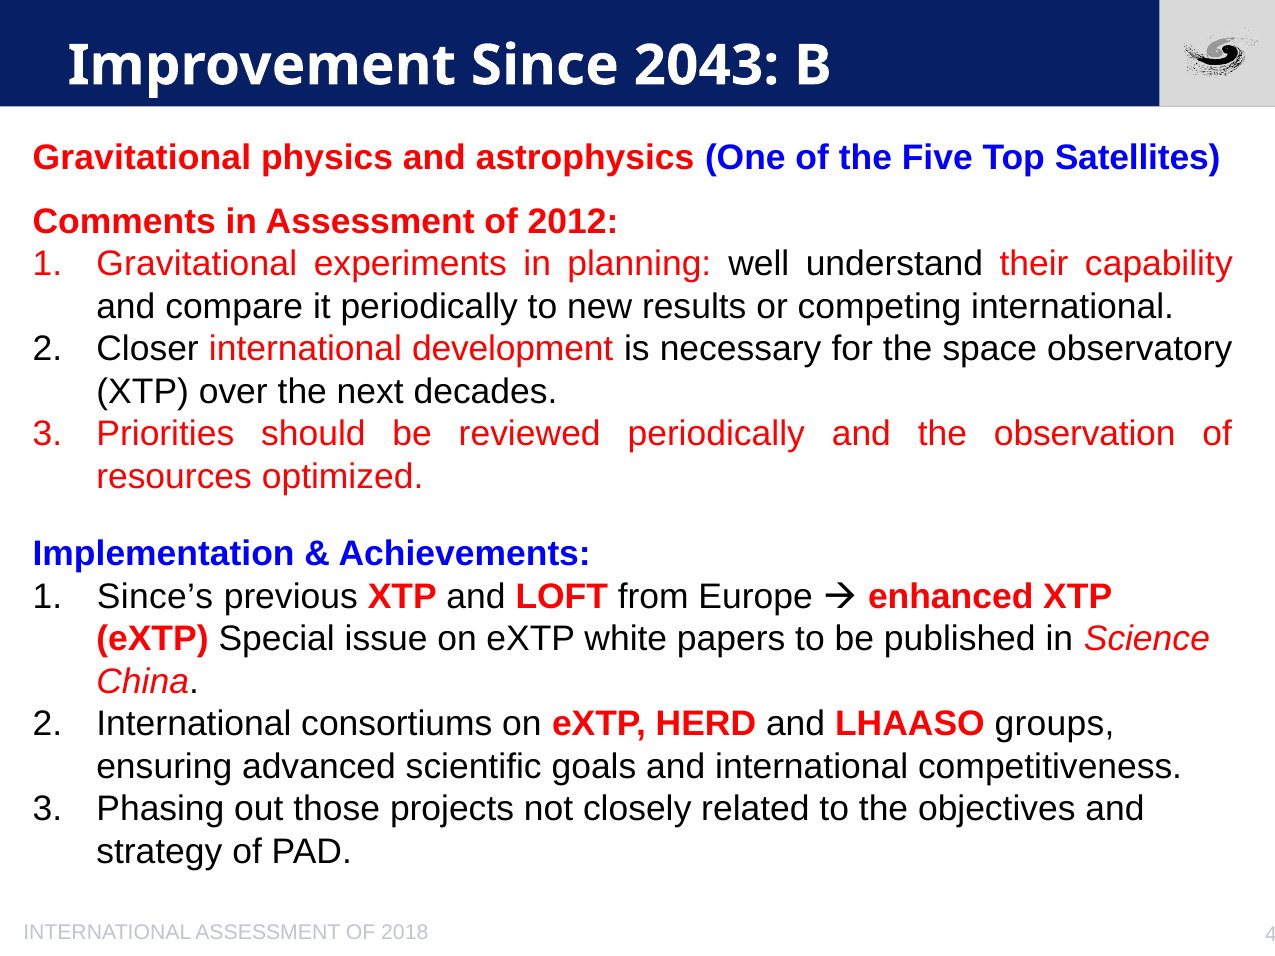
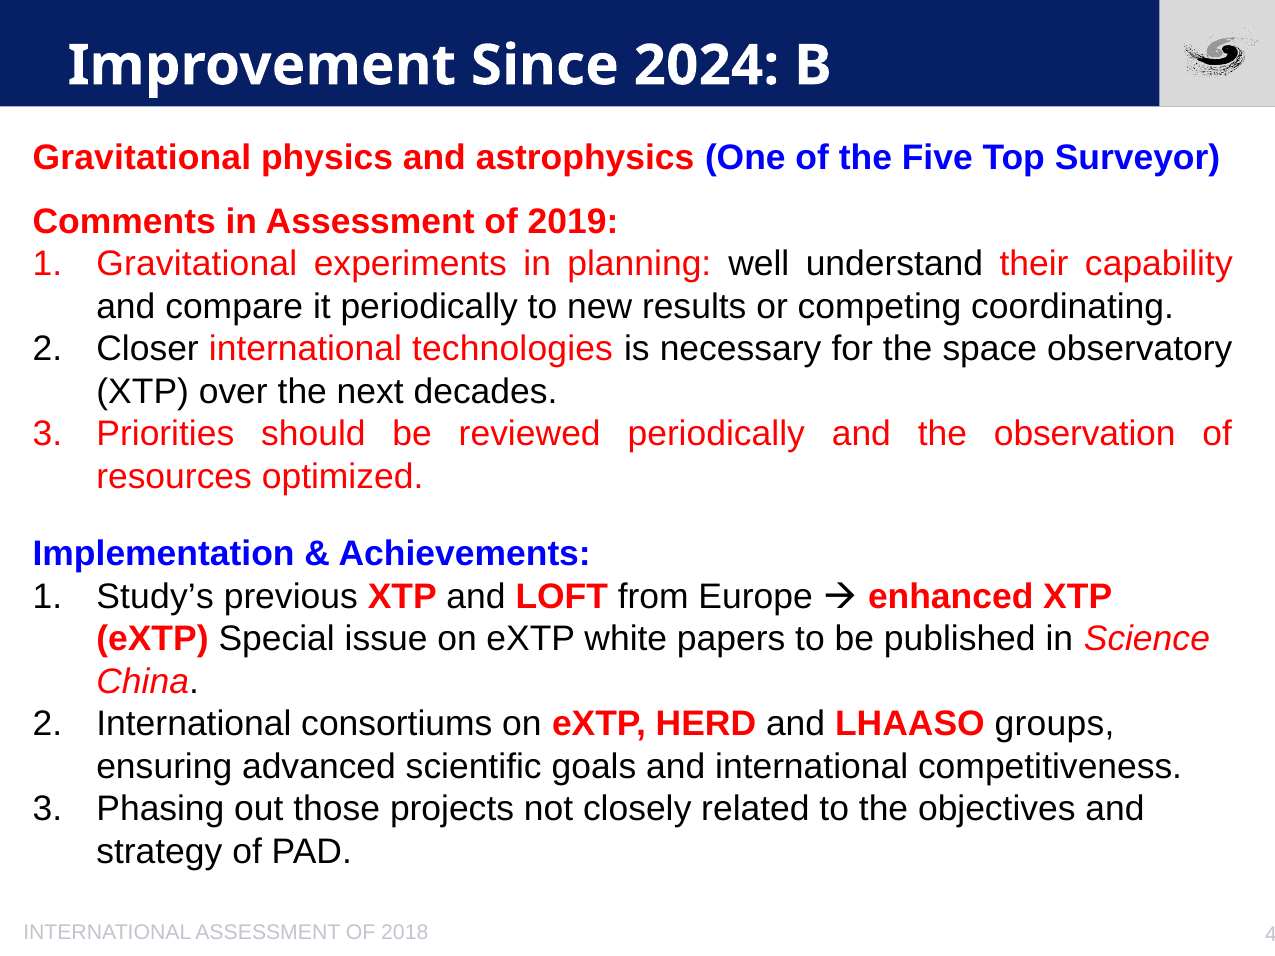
2043: 2043 -> 2024 (706, 66)
Satellites: Satellites -> Surveyor (1138, 158)
2012: 2012 -> 2019 (573, 222)
competing international: international -> coordinating (1073, 307)
development: development -> technologies (512, 349)
Since’s: Since’s -> Study’s (155, 597)
